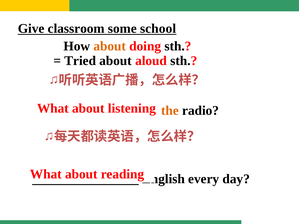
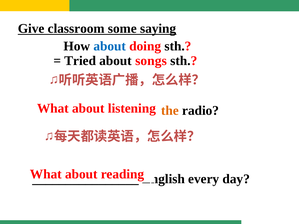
school: school -> saying (158, 29)
about colour: orange -> blue (110, 46)
aloud: aloud -> songs (151, 61)
